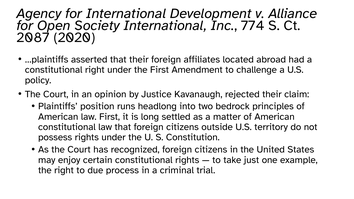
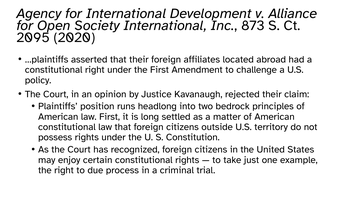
774: 774 -> 873 (253, 26)
2087: 2087 -> 2095 (33, 38)
